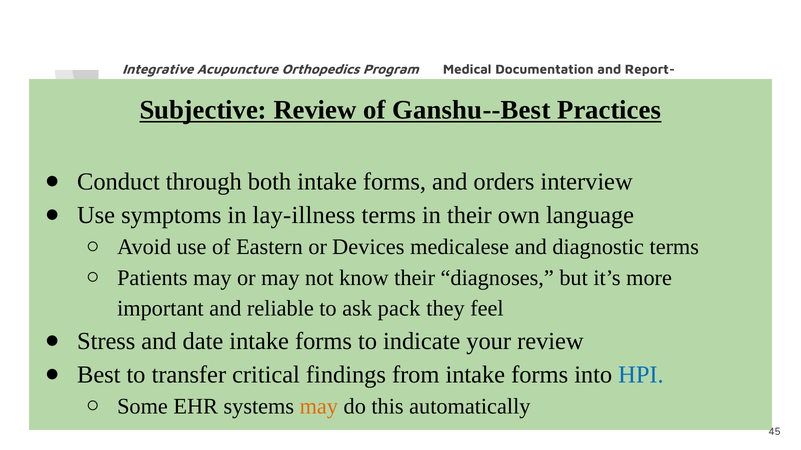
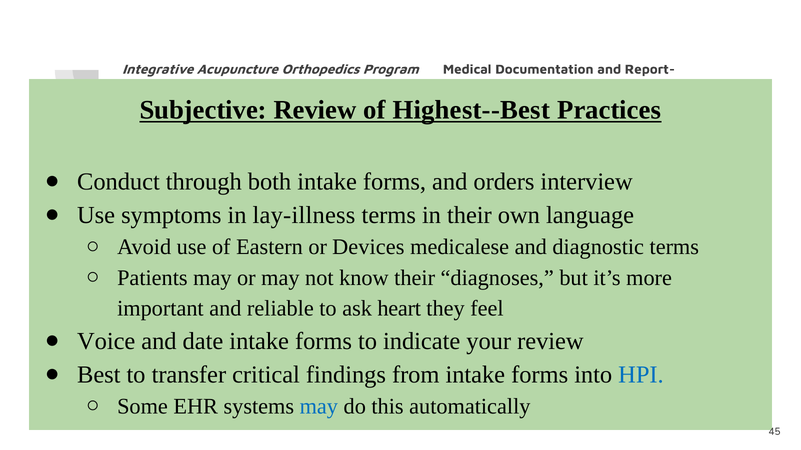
Ganshu--Best: Ganshu--Best -> Highest--Best (471, 110)
pack: pack -> heart (399, 309)
Stress: Stress -> Voice (106, 341)
may colour: orange -> blue (319, 407)
